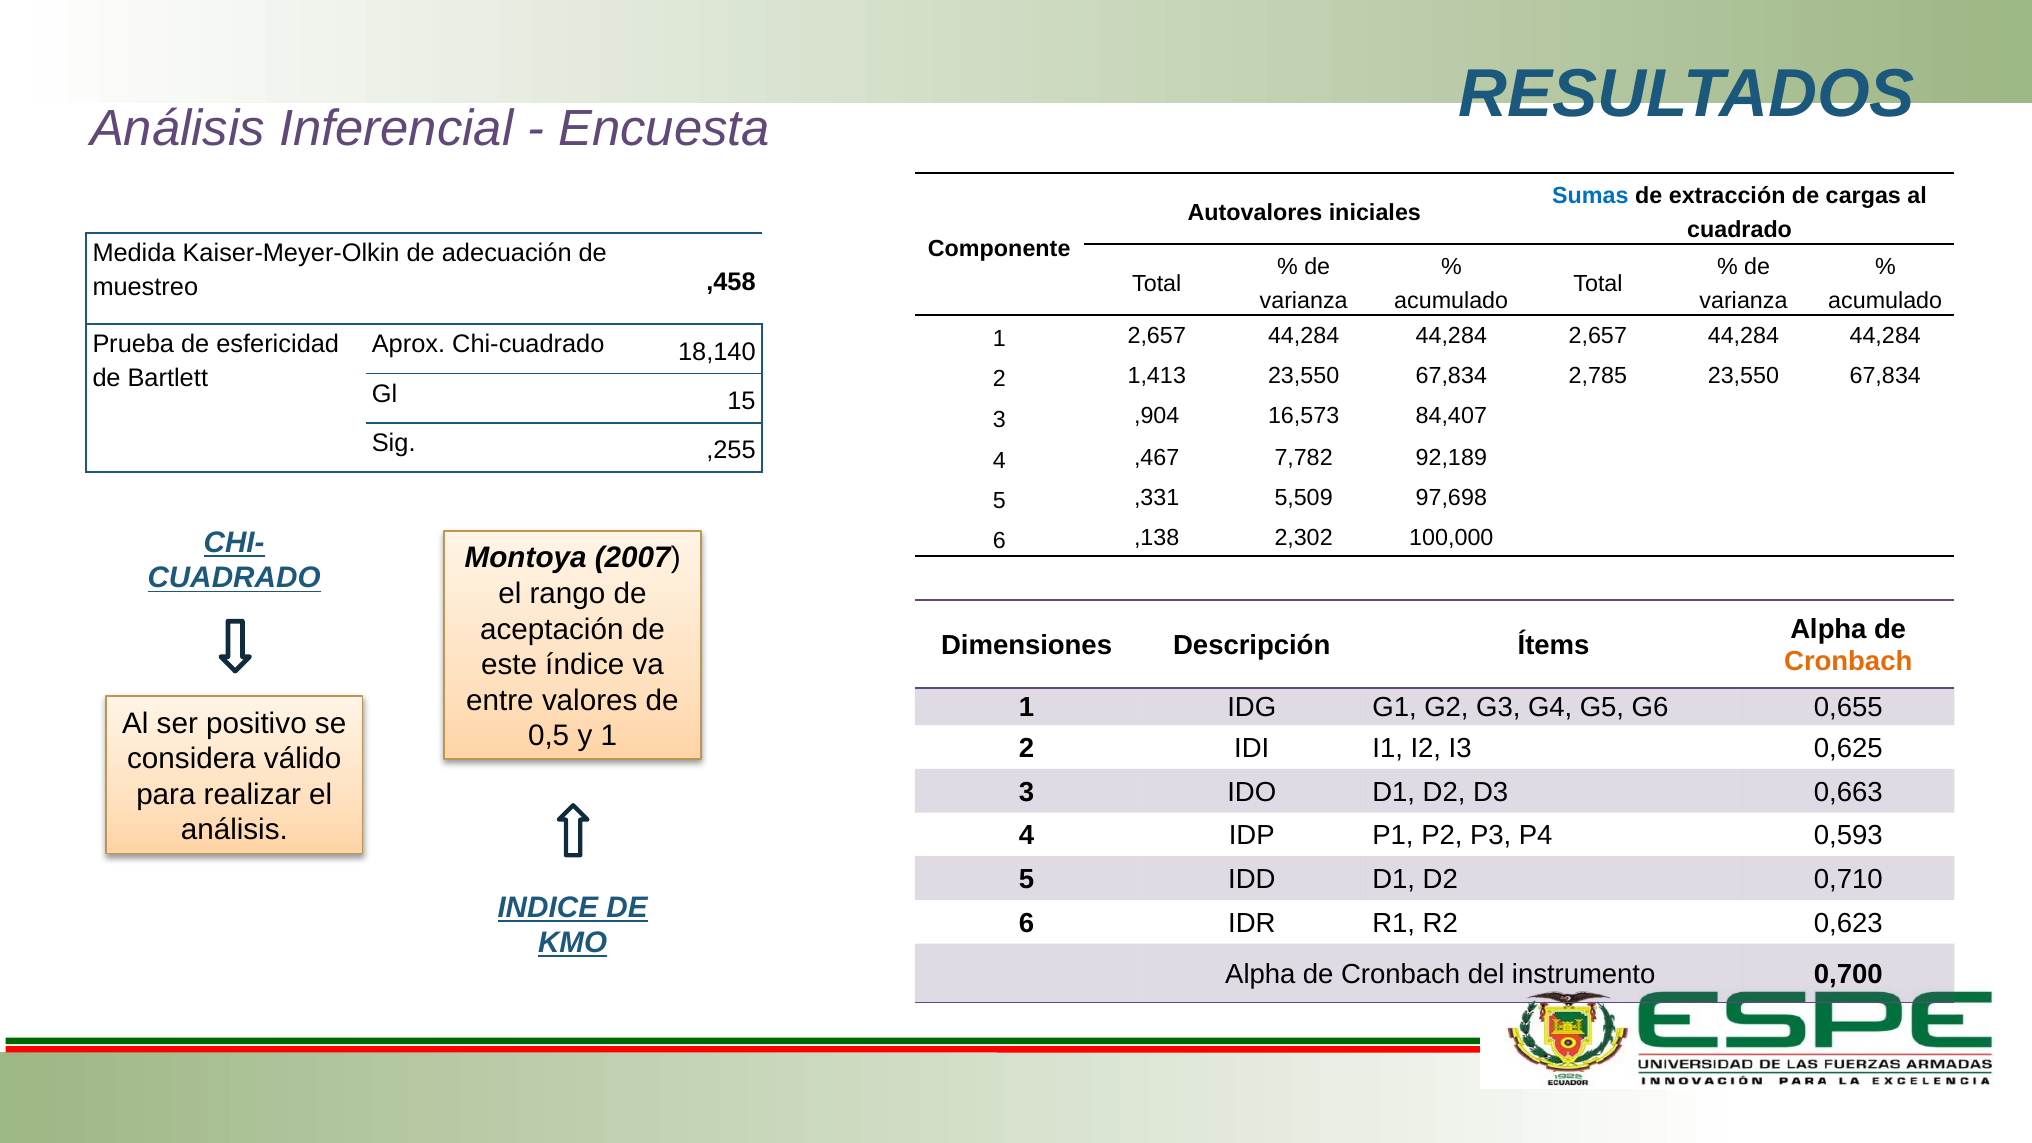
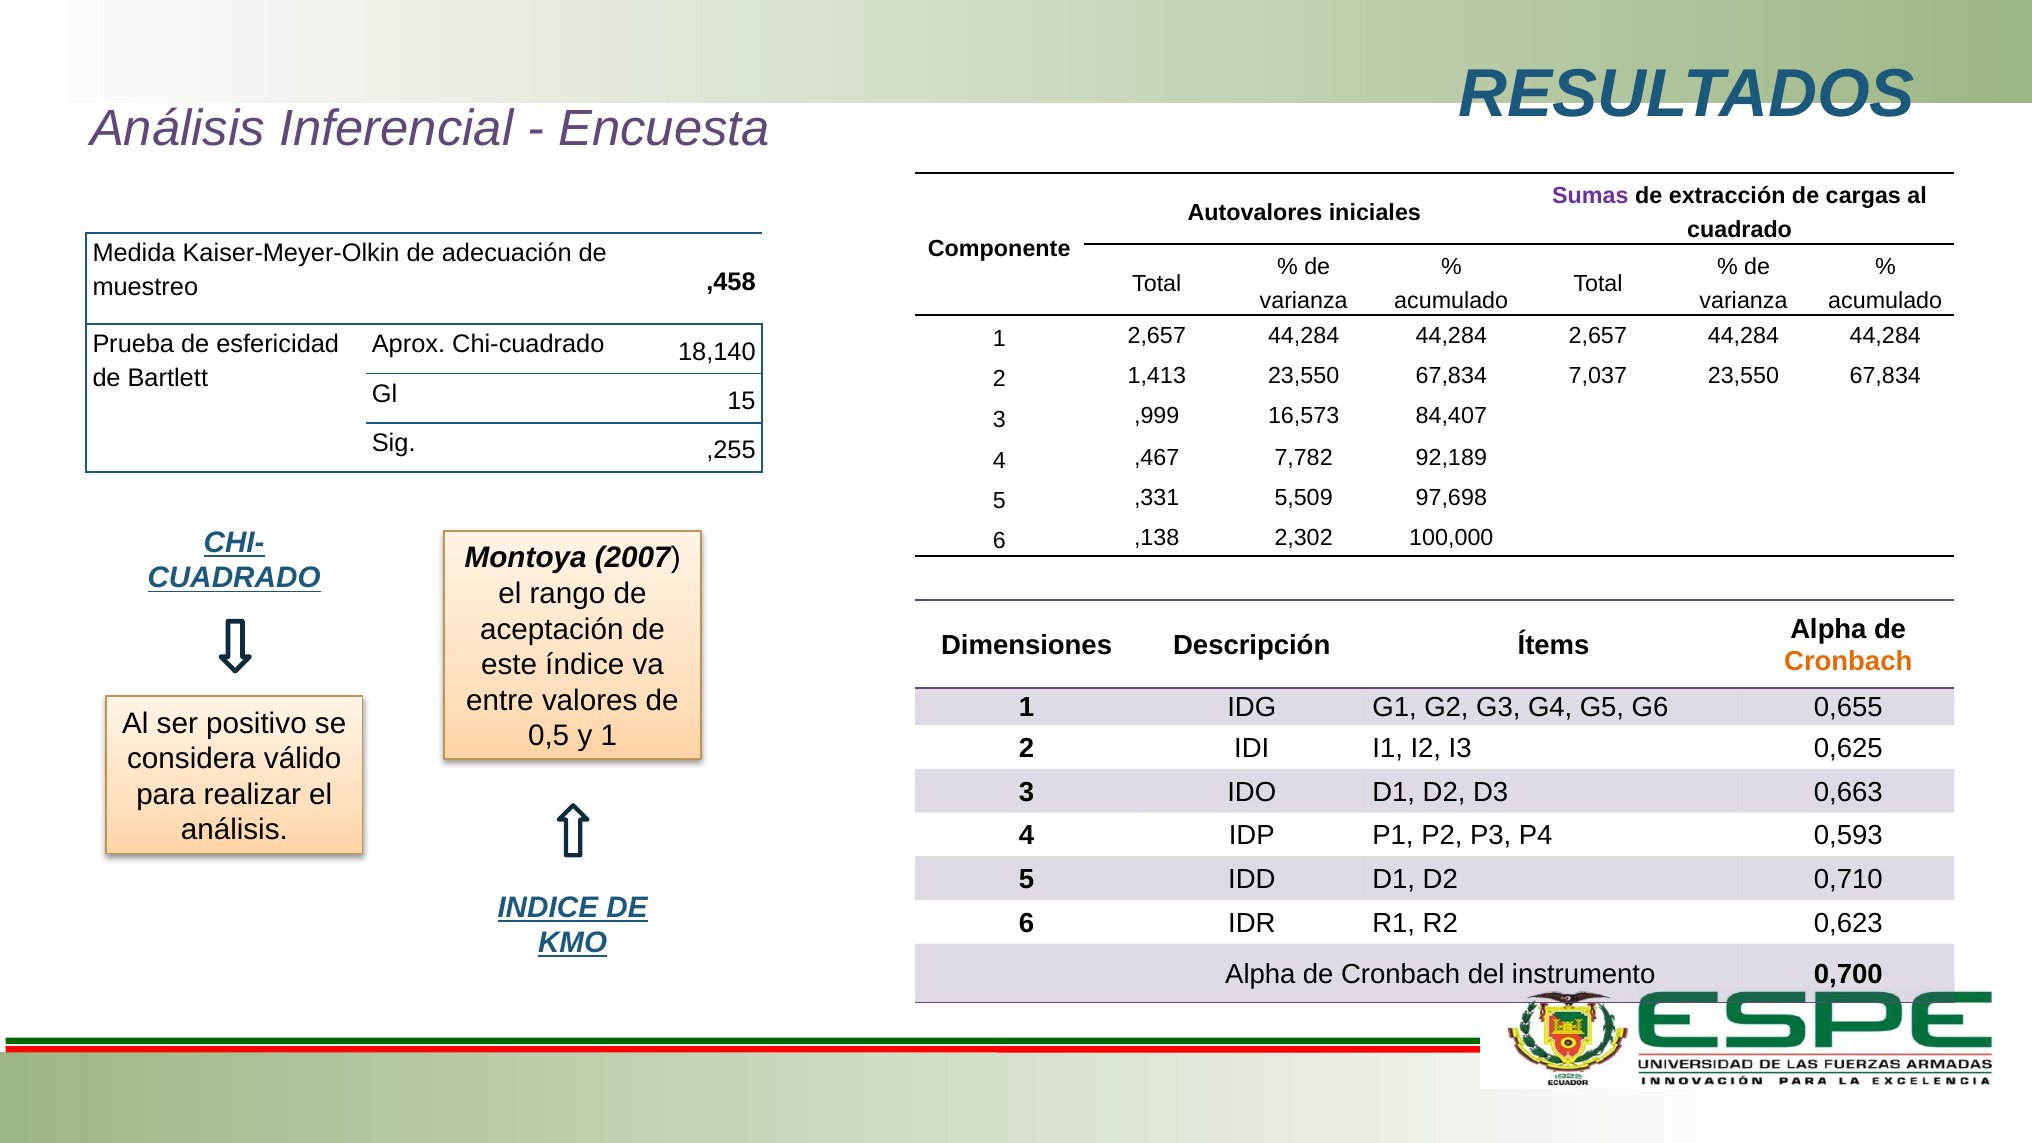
Sumas colour: blue -> purple (1590, 196)
2,785: 2,785 -> 7,037 (1598, 376)
,904: ,904 -> ,999 (1157, 416)
